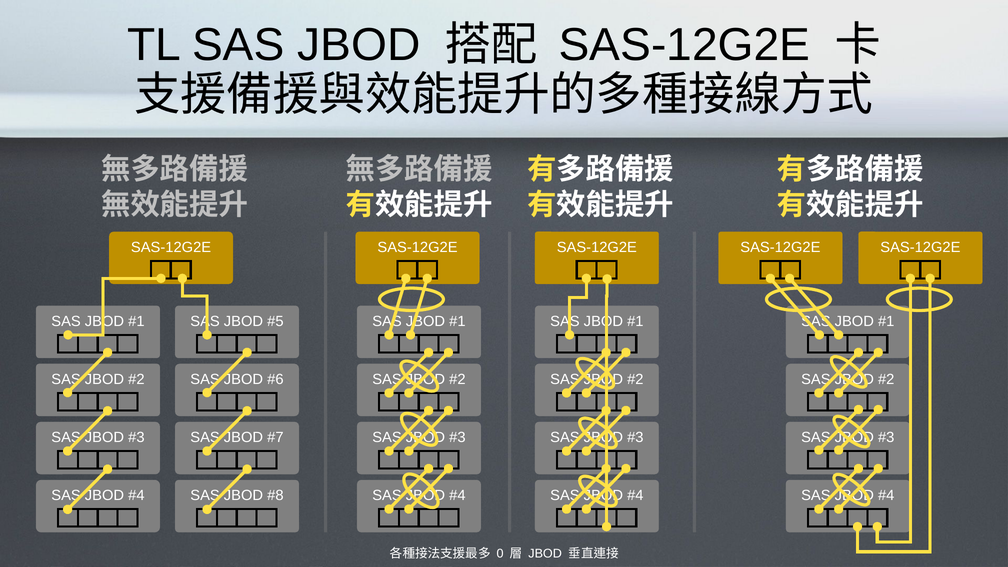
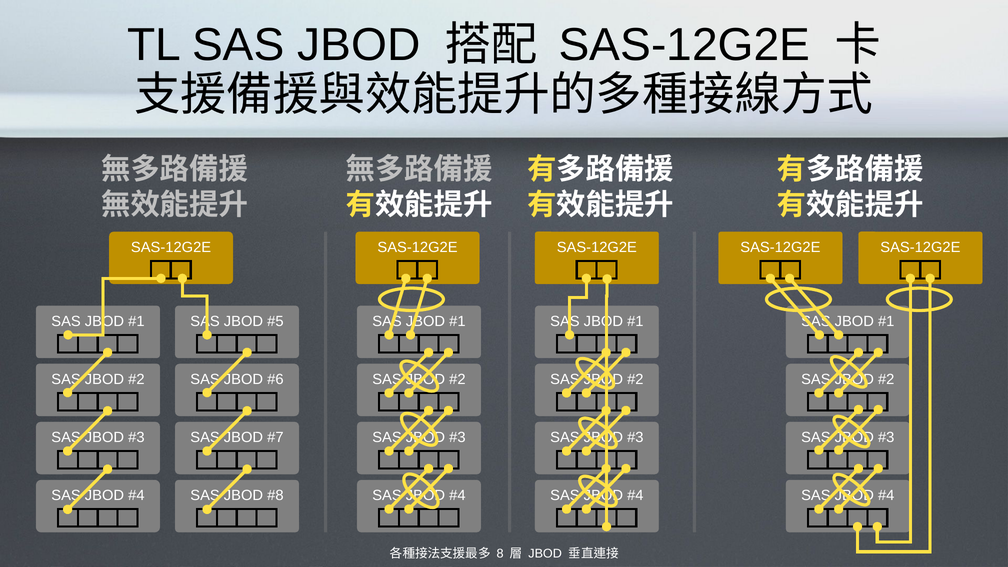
0: 0 -> 8 (500, 554)
